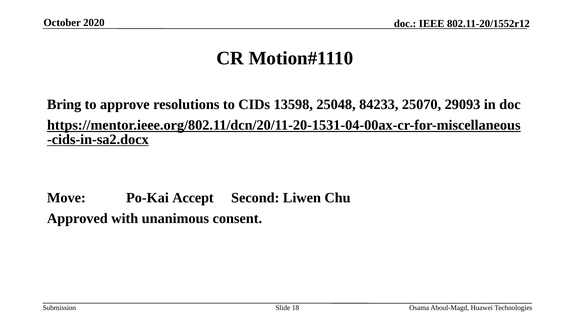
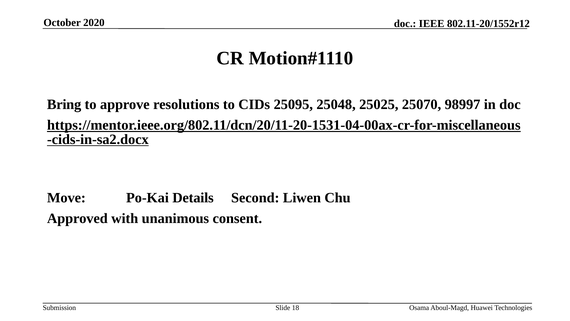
13598: 13598 -> 25095 (293, 104)
84233: 84233 -> 25025 (379, 104)
29093: 29093 -> 98997 (463, 104)
Accept: Accept -> Details (193, 198)
